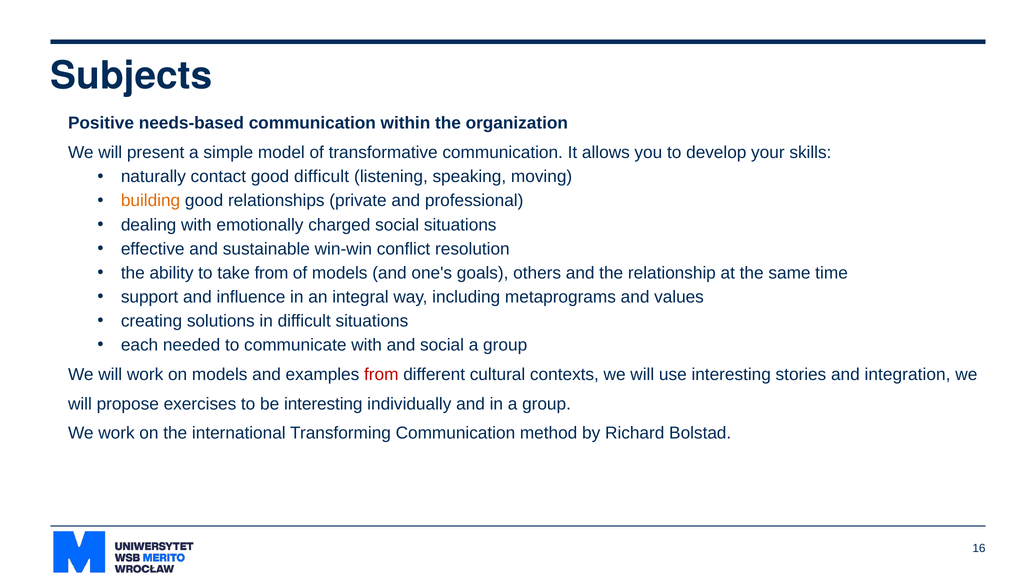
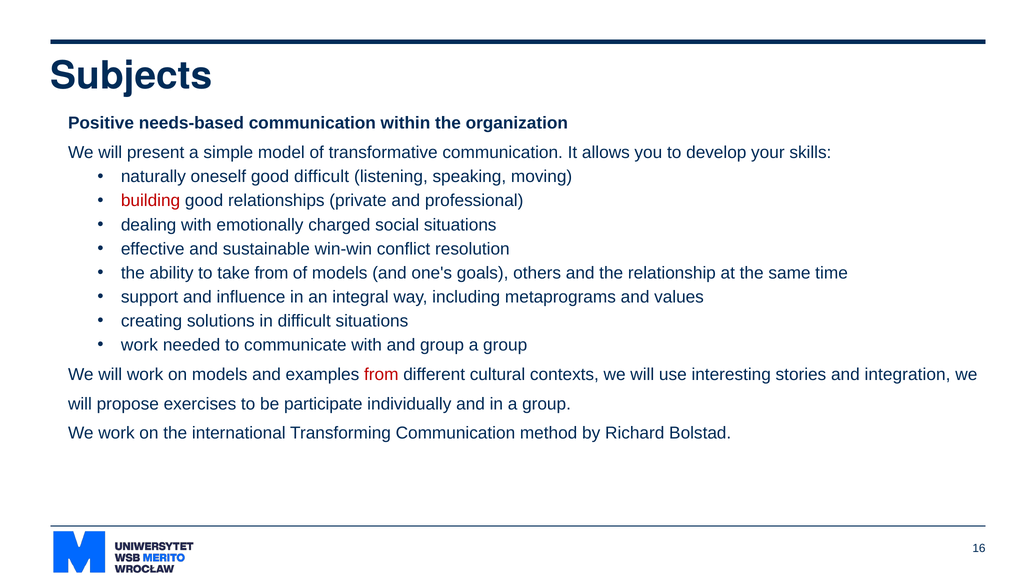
contact: contact -> oneself (218, 177)
building colour: orange -> red (151, 201)
each: each -> work (139, 345)
and social: social -> group (442, 345)
be interesting: interesting -> participate (323, 404)
